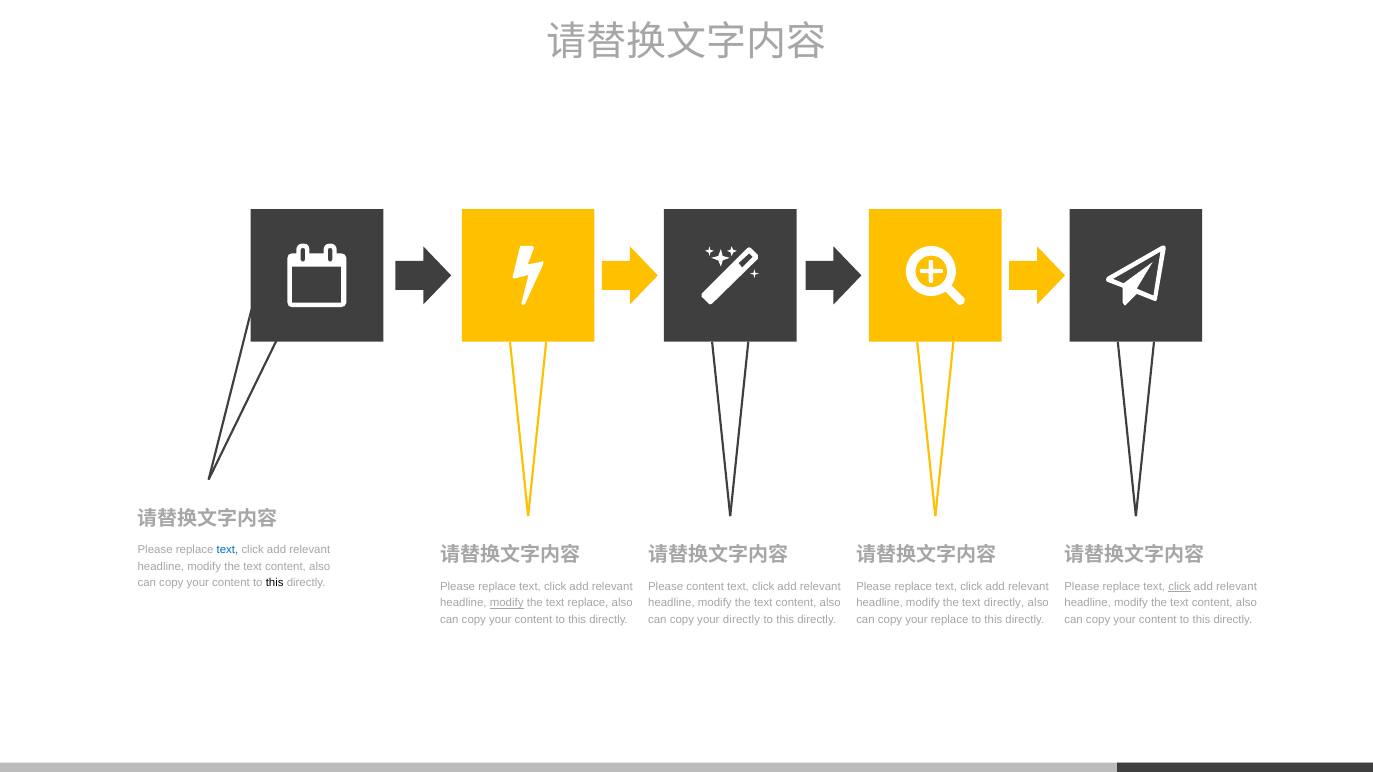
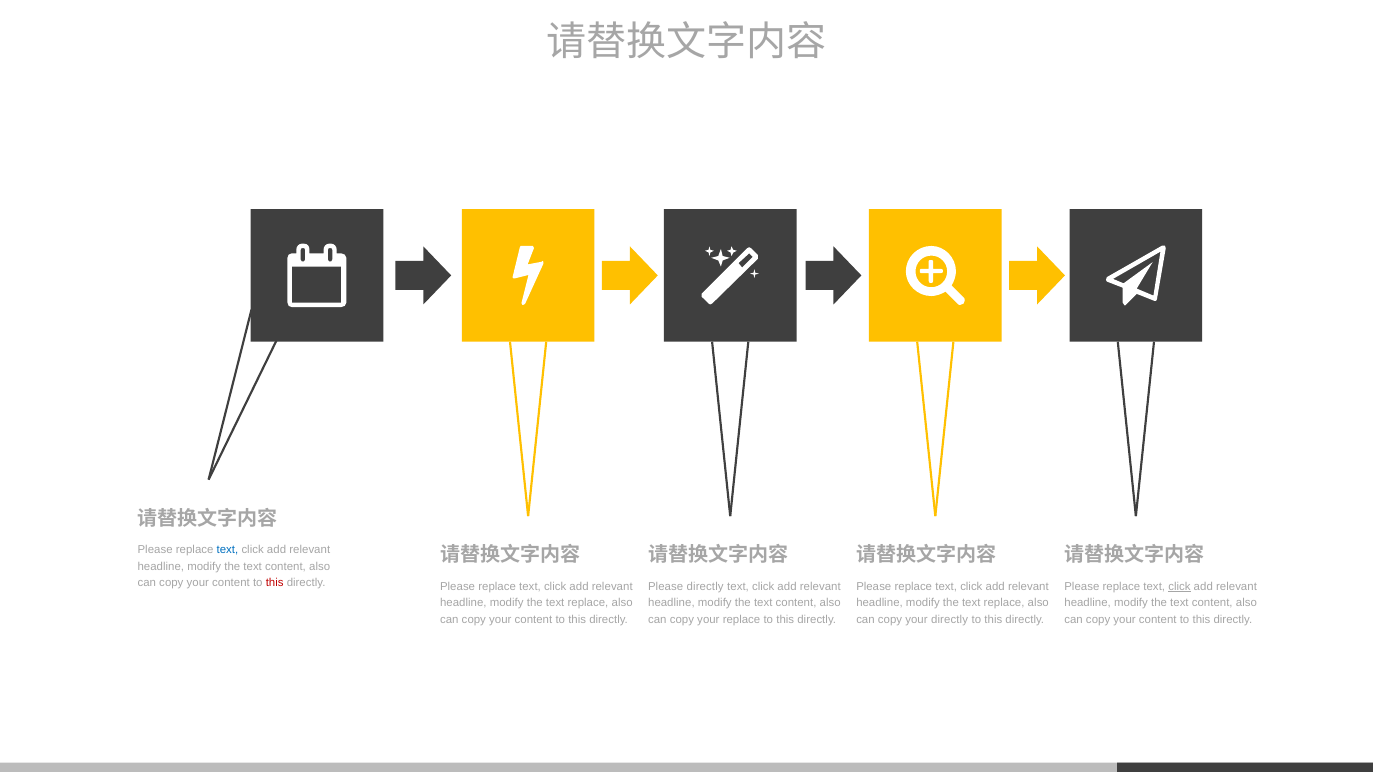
this colour: black -> red (275, 583)
Please content: content -> directly (705, 587)
modify underline: present -> none (507, 603)
directly: directly -> replace (1004, 603)
your directly: directly -> replace (742, 620)
your replace: replace -> directly (950, 620)
